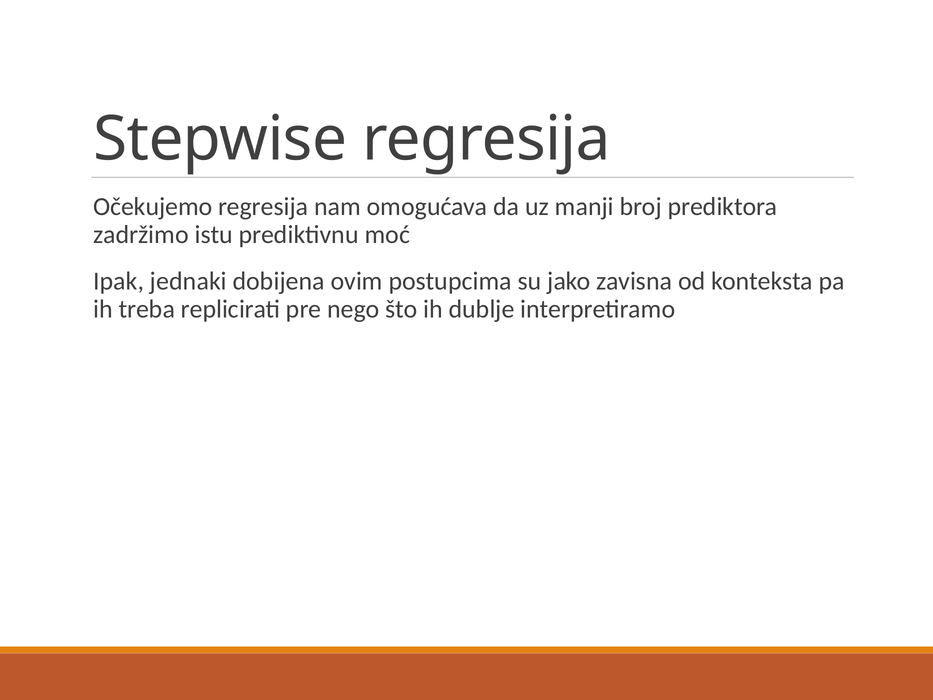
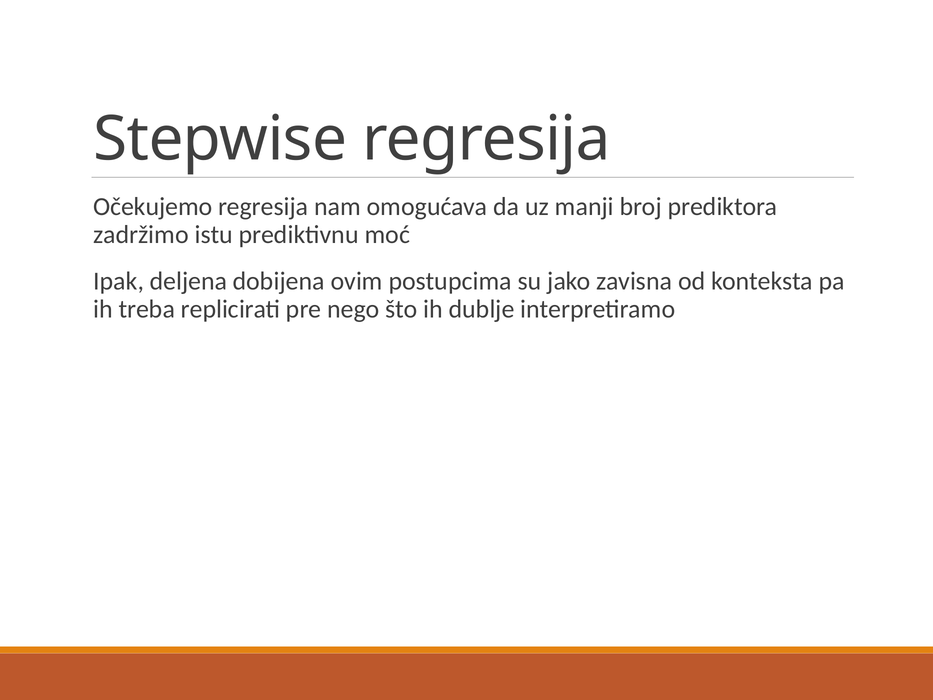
jednaki: jednaki -> deljena (188, 281)
